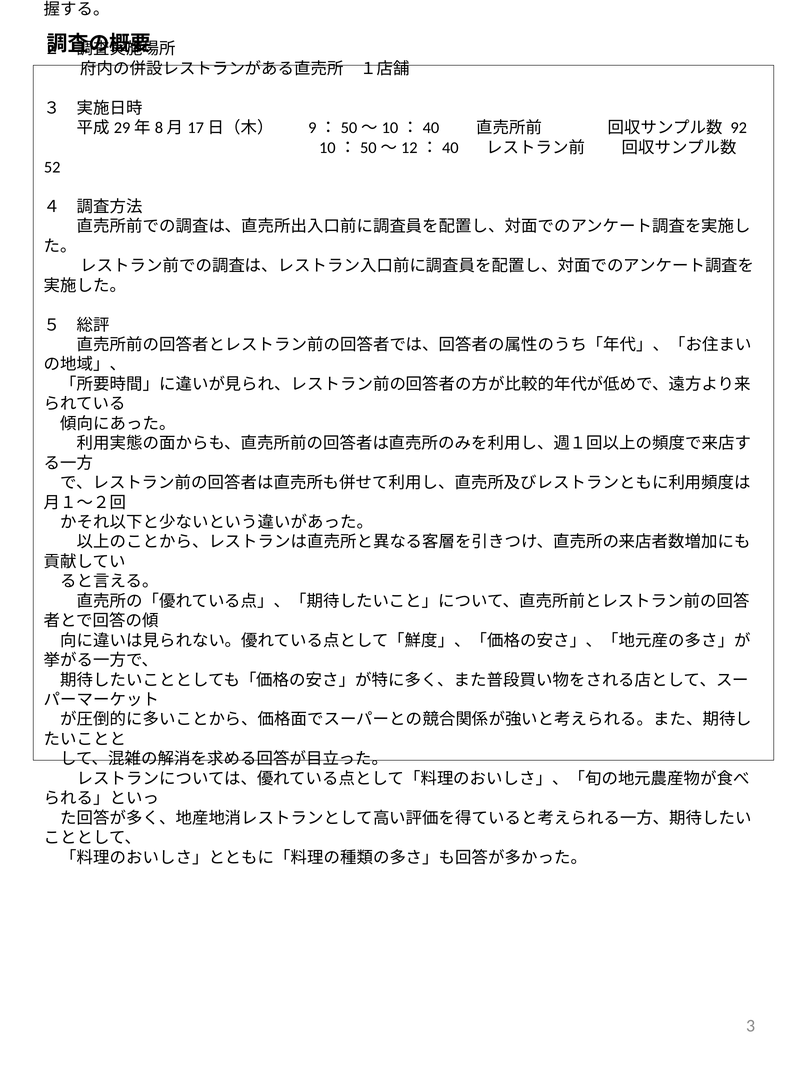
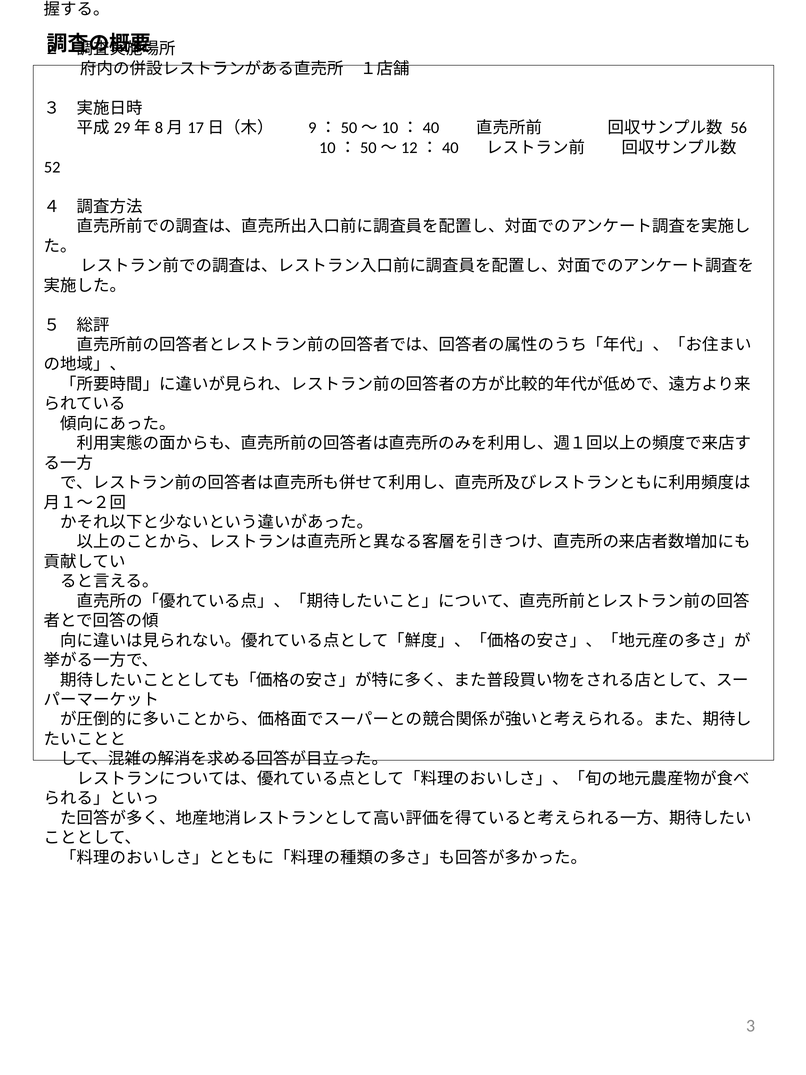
92: 92 -> 56 (739, 128)
